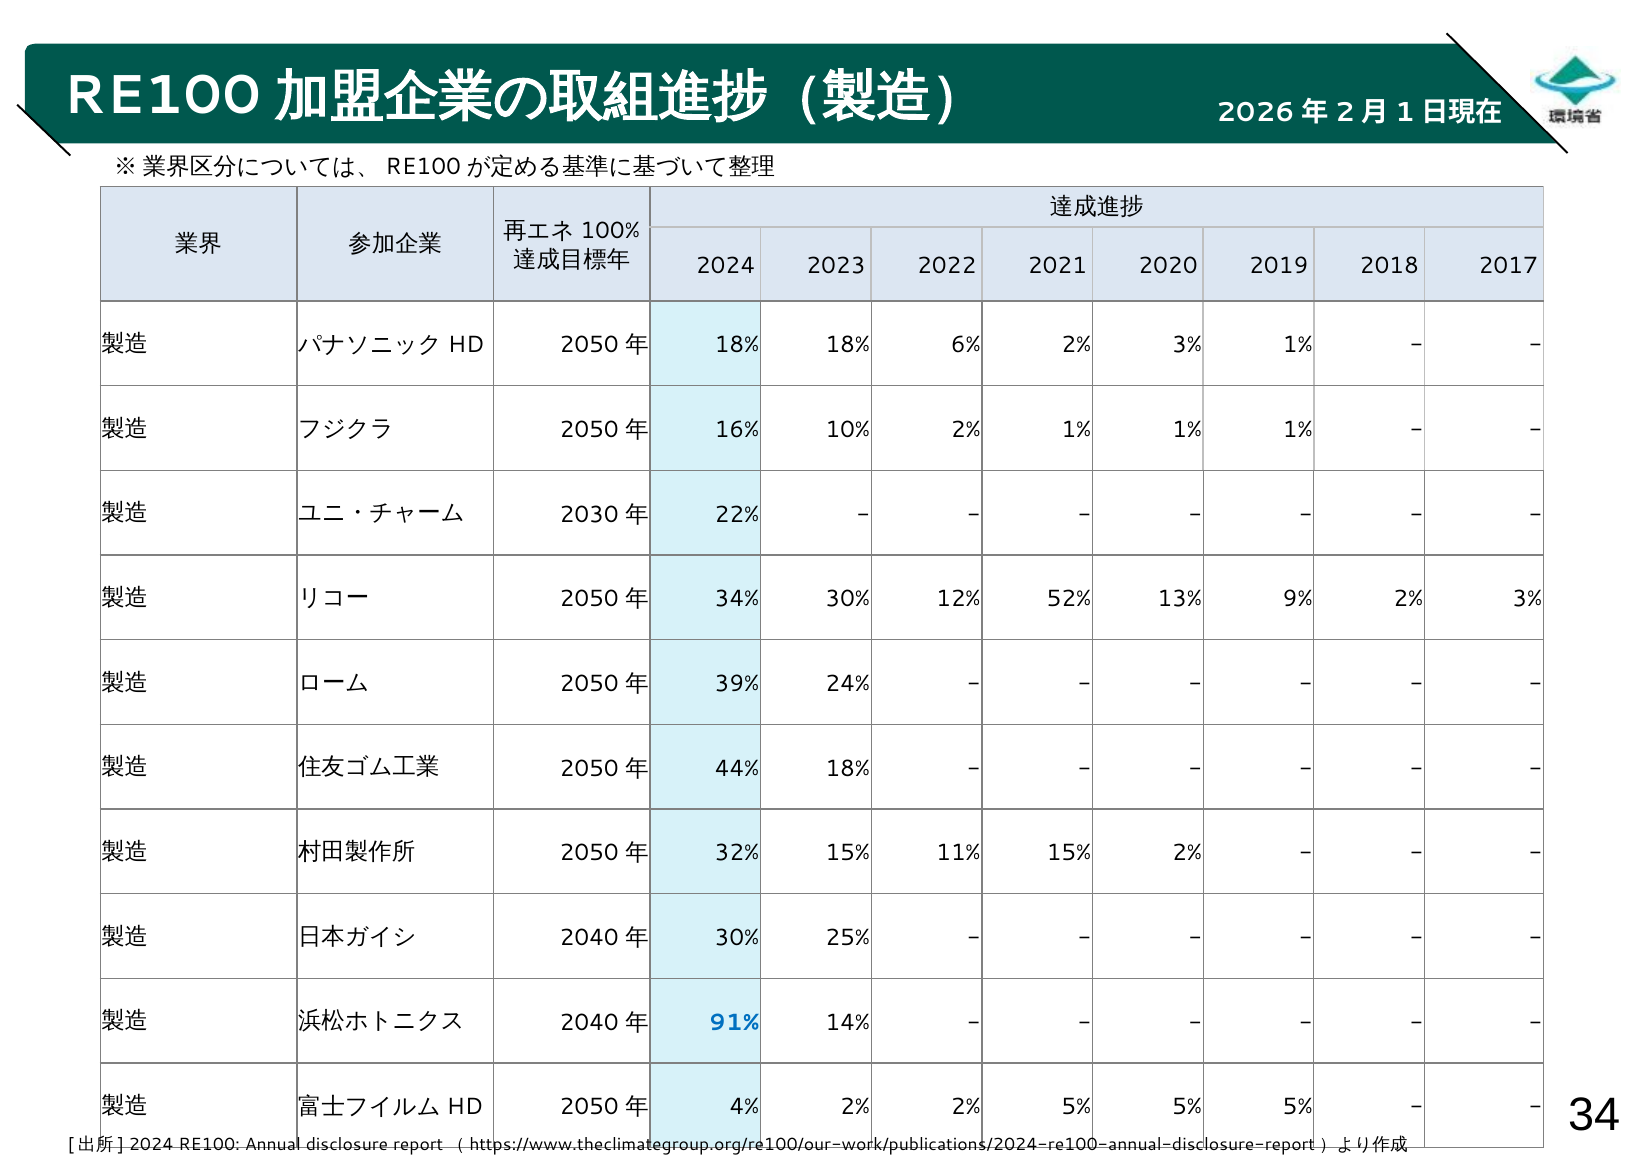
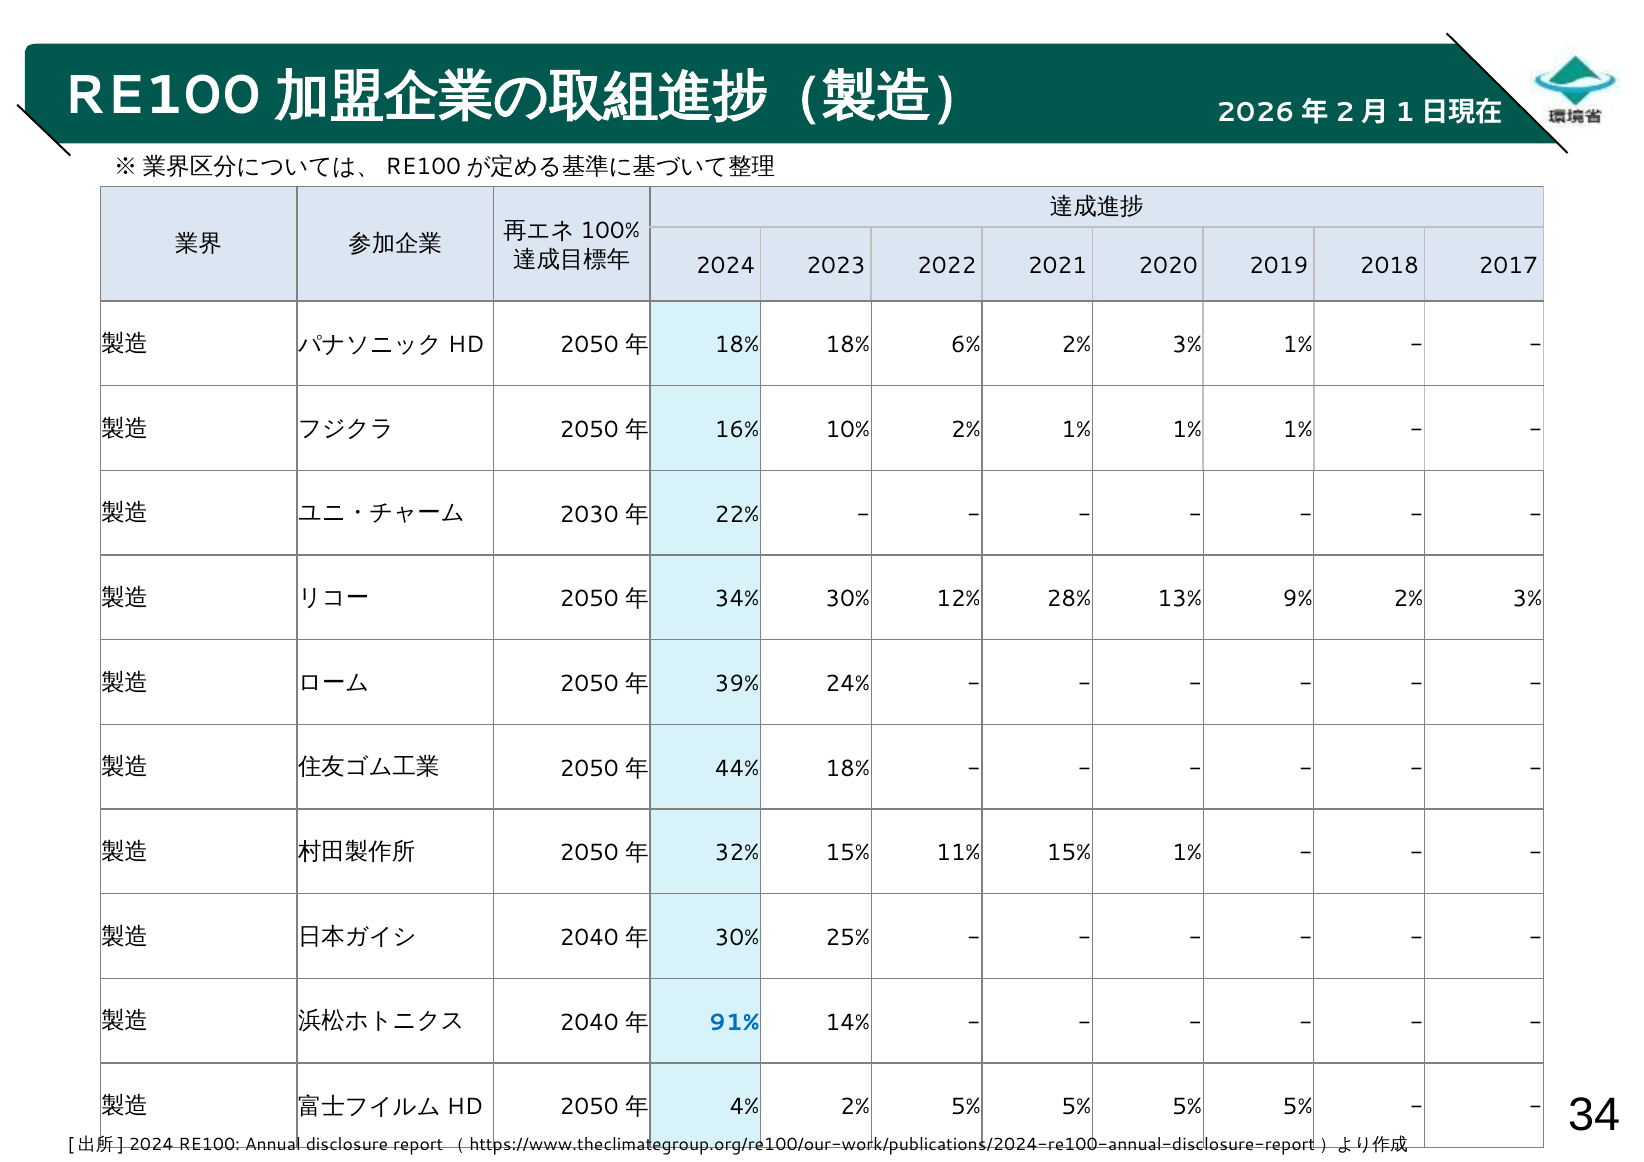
52%: 52% -> 28% (1069, 599)
15% 2%: 2% -> 1% (1187, 853)
2% 2%: 2% -> 5% (966, 1107)
